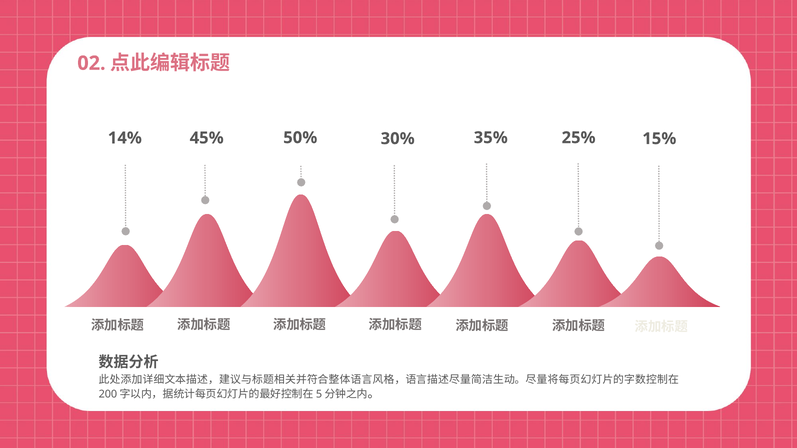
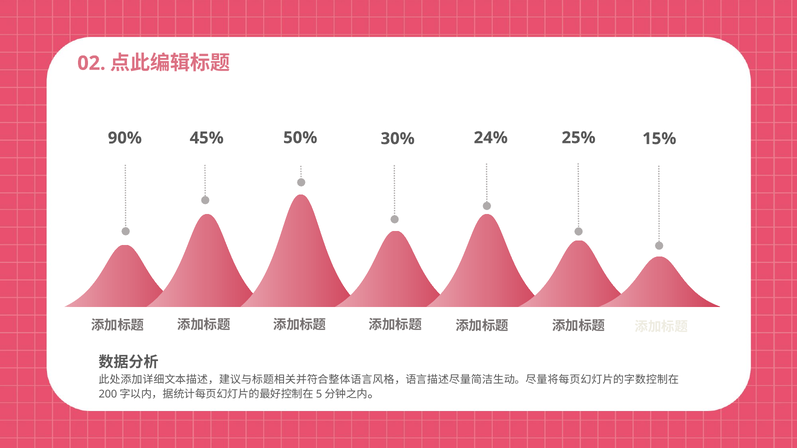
35%: 35% -> 24% (491, 138)
14%: 14% -> 90% (125, 138)
